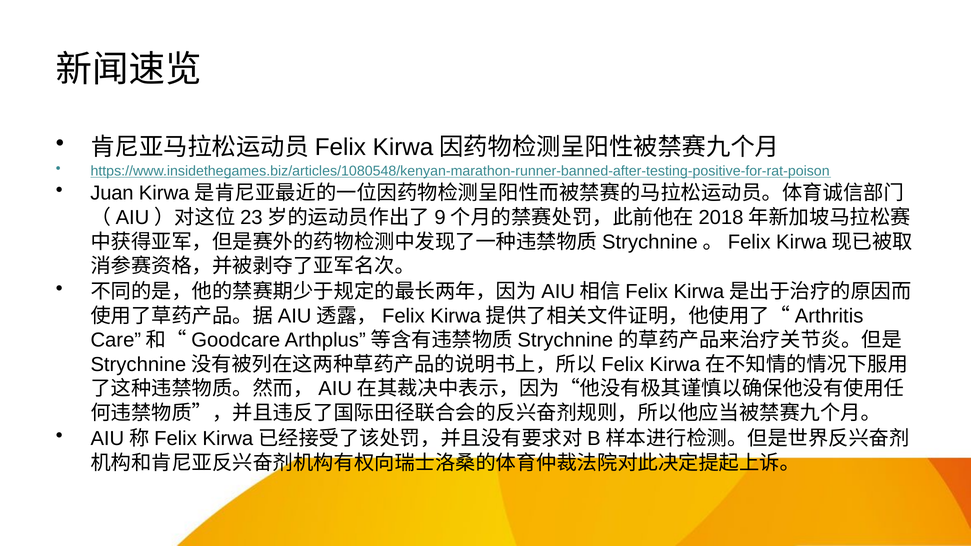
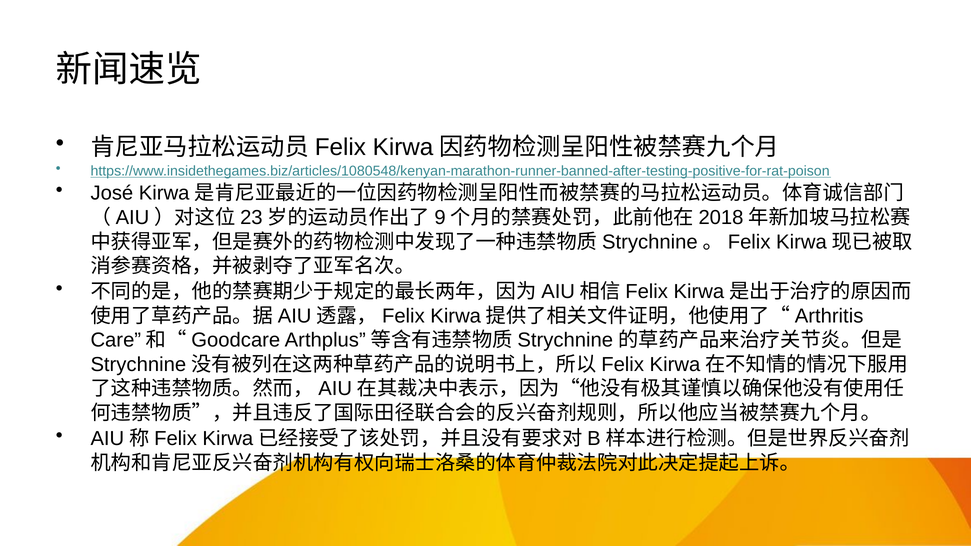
Juan: Juan -> José (112, 193)
